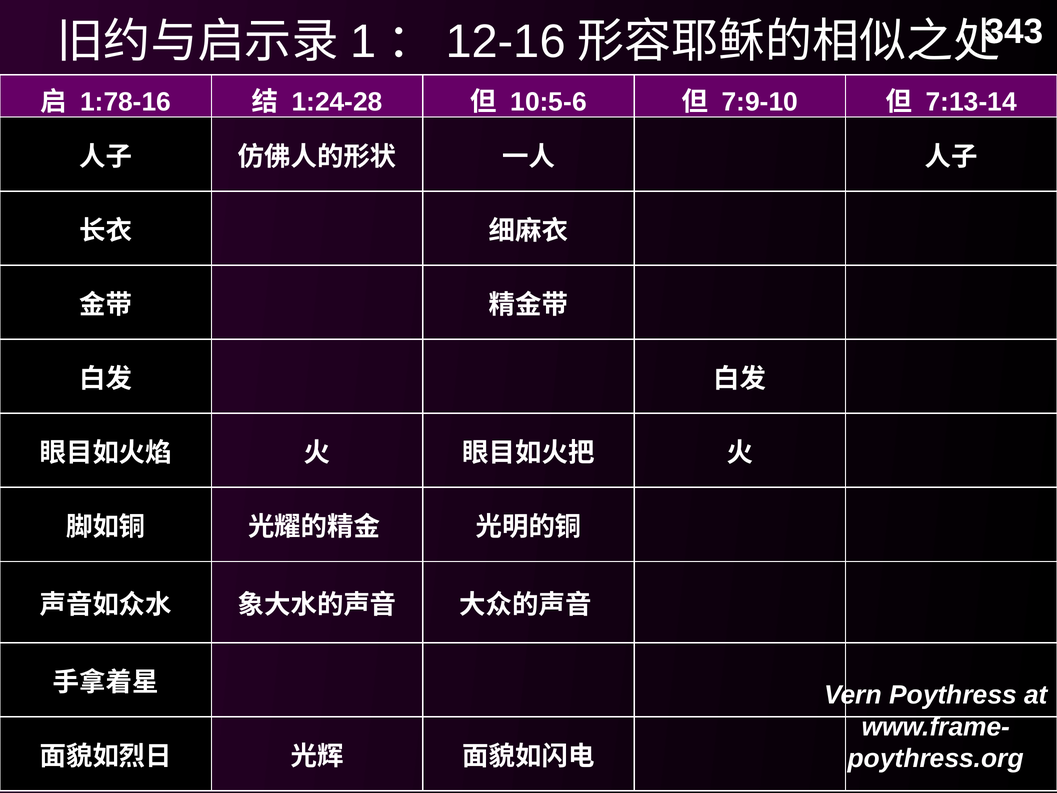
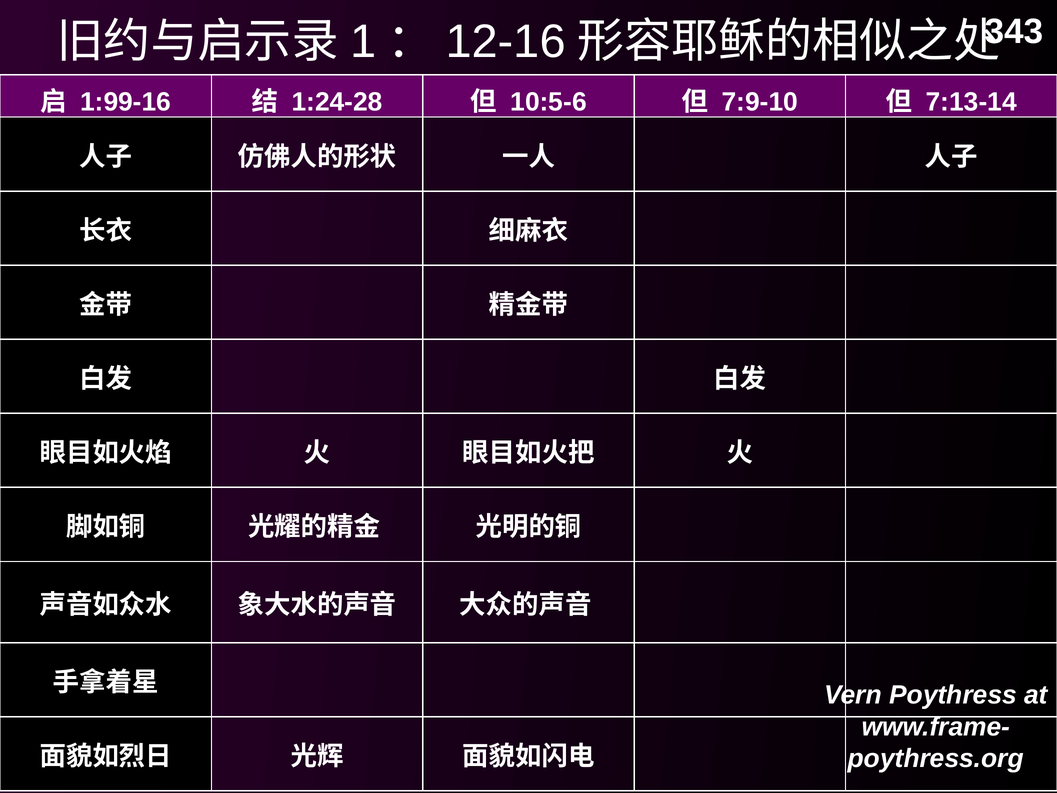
1:78-16: 1:78-16 -> 1:99-16 (126, 102)
